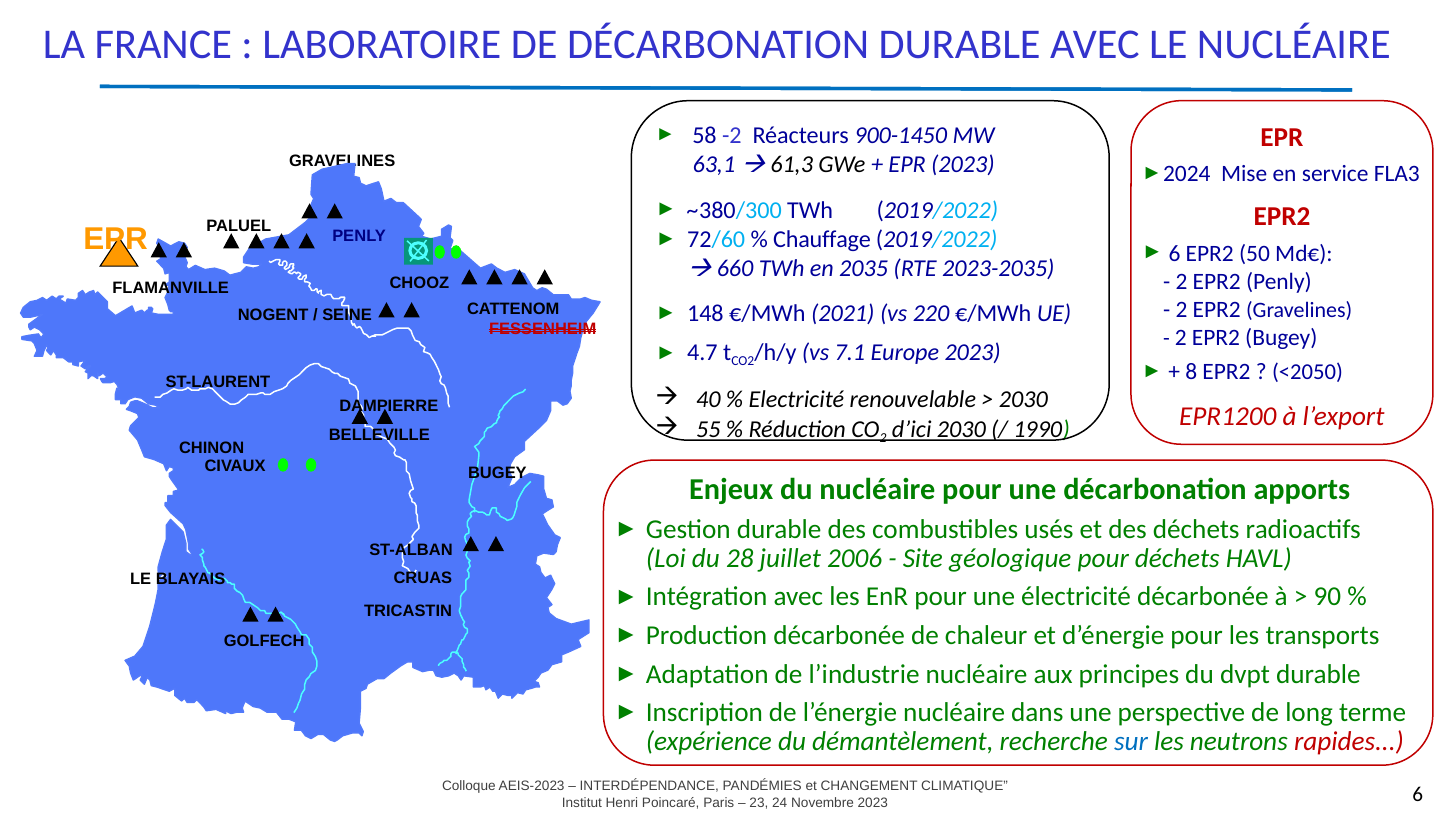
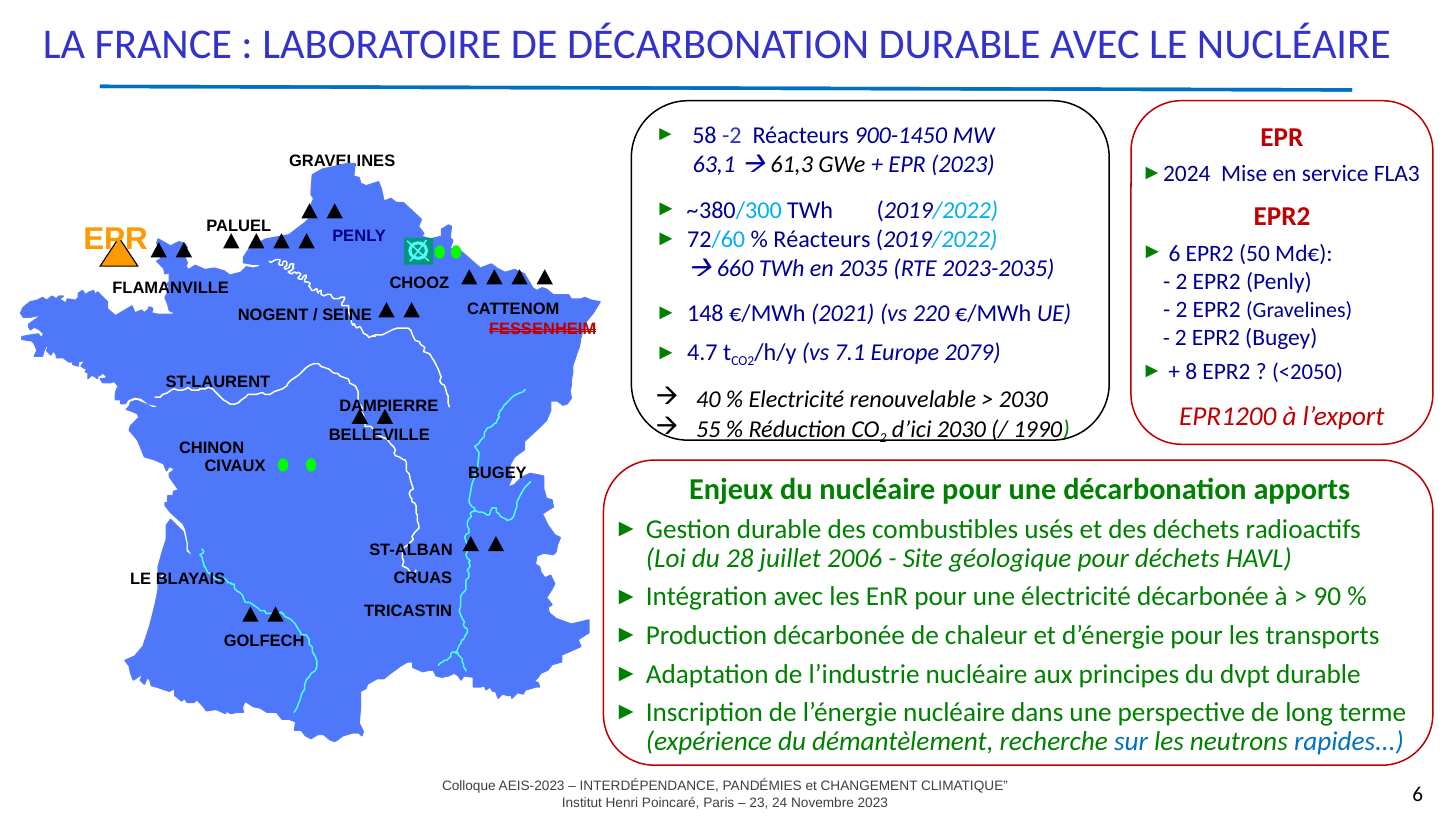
Chauffage: Chauffage -> Réacteurs (822, 239)
Europe 2023: 2023 -> 2079 (973, 352)
rapides colour: red -> blue (1349, 742)
